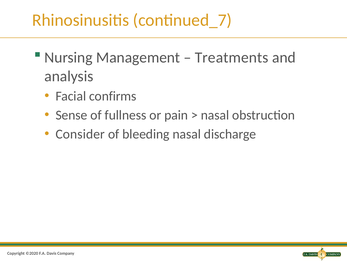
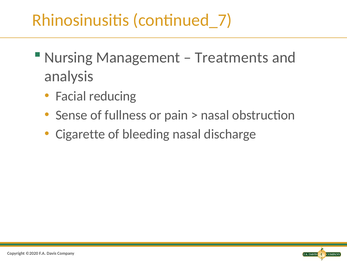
confirms: confirms -> reducing (113, 96)
Consider: Consider -> Cigarette (80, 134)
